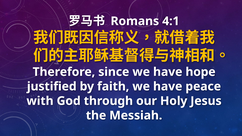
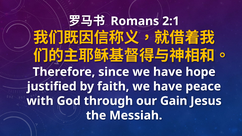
4:1: 4:1 -> 2:1 (171, 21)
Holy: Holy -> Gain (174, 101)
